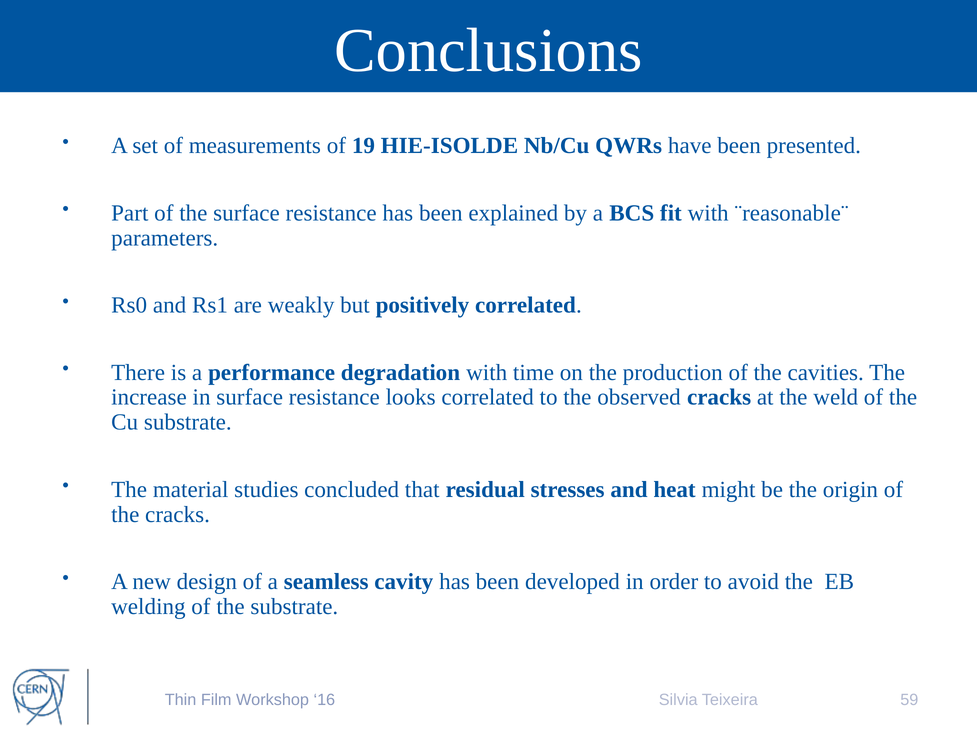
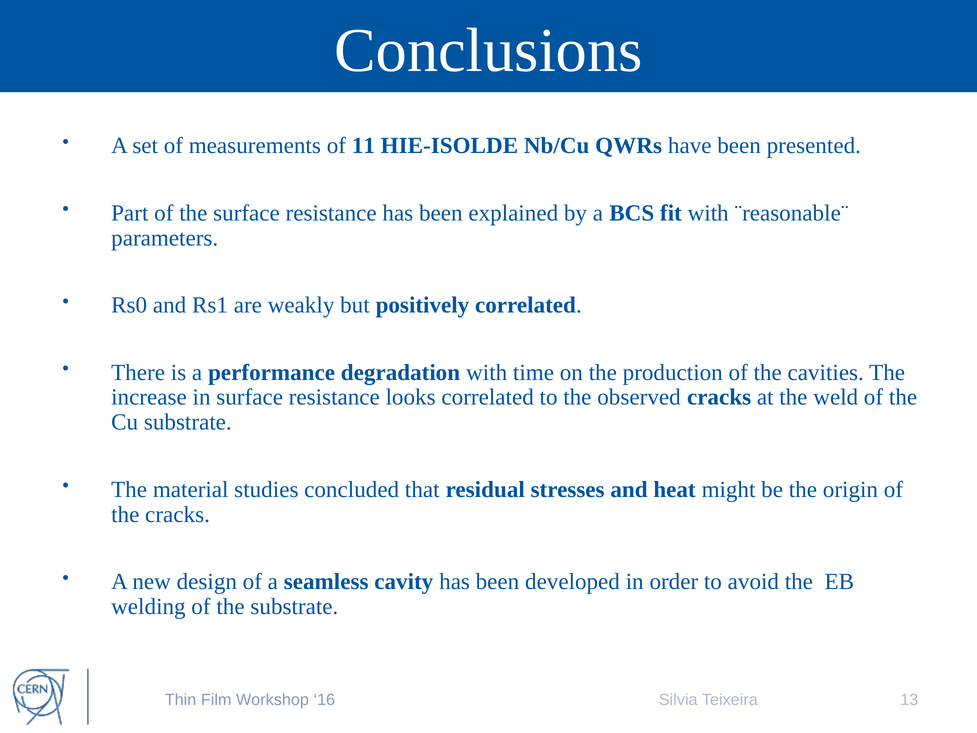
19: 19 -> 11 (363, 146)
59: 59 -> 13 (909, 700)
